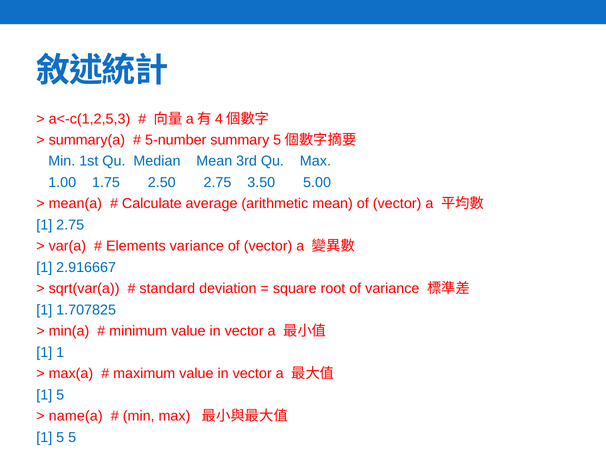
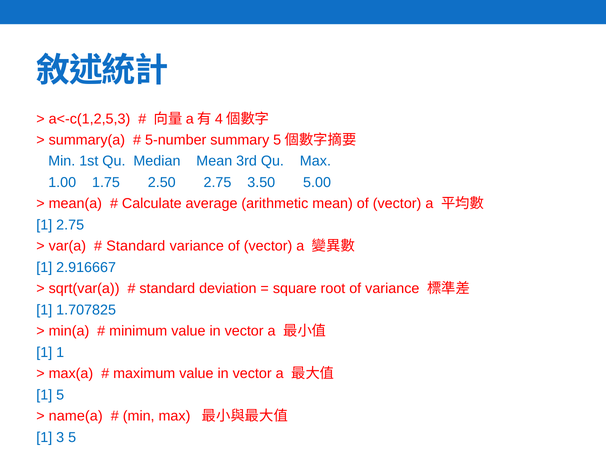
Elements: Elements -> Standard (136, 246)
5: 5 -> 3 (60, 437)
